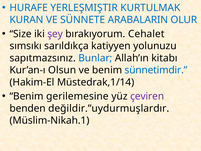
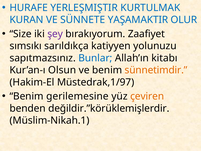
ARABALARIN: ARABALARIN -> YAŞAMAKTIR (138, 20)
Cehalet: Cehalet -> Zaafiyet (146, 34)
sünnetimdir colour: blue -> orange (156, 70)
Müstedrak,1/14: Müstedrak,1/14 -> Müstedrak,1/97 (96, 82)
çeviren colour: purple -> orange (147, 96)
değildir.”uydurmuşlardır: değildir.”uydurmuşlardır -> değildir.”körüklemişlerdir (109, 108)
